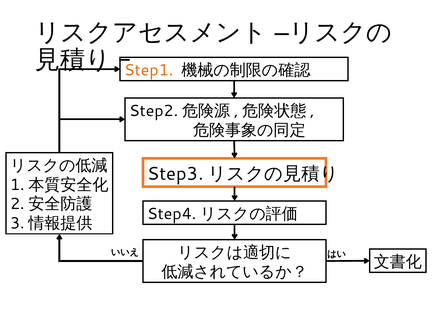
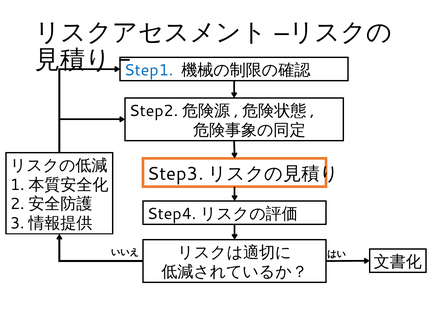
Step1 colour: orange -> blue (149, 70)
